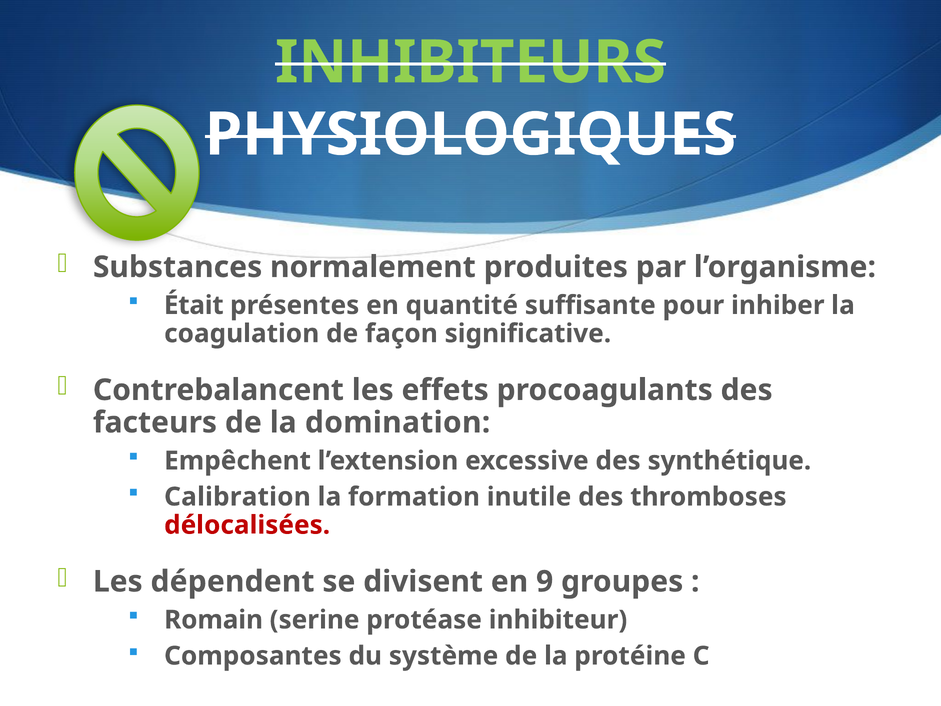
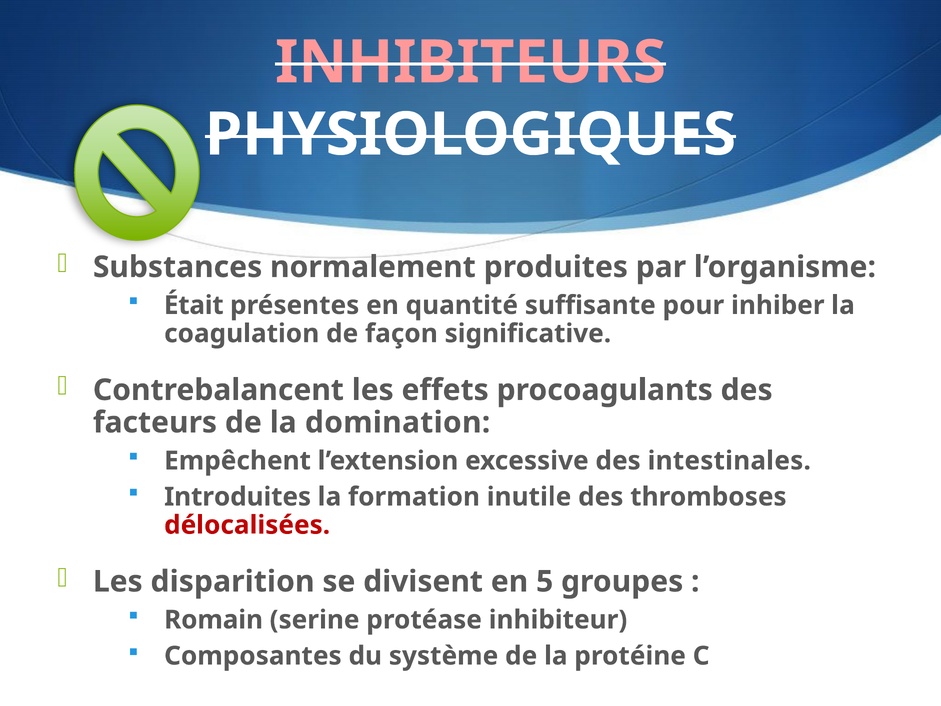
INHIBITEURS colour: light green -> pink (470, 62)
synthétique: synthétique -> intestinales (729, 461)
Calibration: Calibration -> Introduites (238, 497)
dépendent: dépendent -> disparition (233, 581)
9: 9 -> 5 (545, 581)
